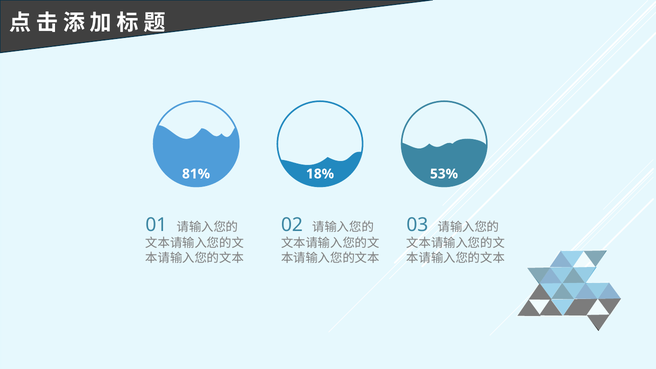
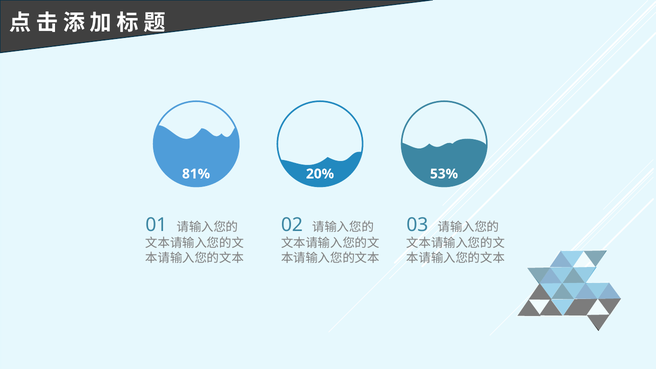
18%: 18% -> 20% (320, 174)
